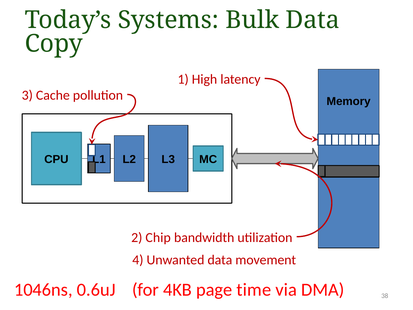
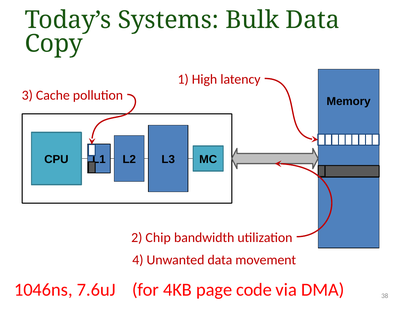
0.6uJ: 0.6uJ -> 7.6uJ (96, 290)
time: time -> code (254, 290)
